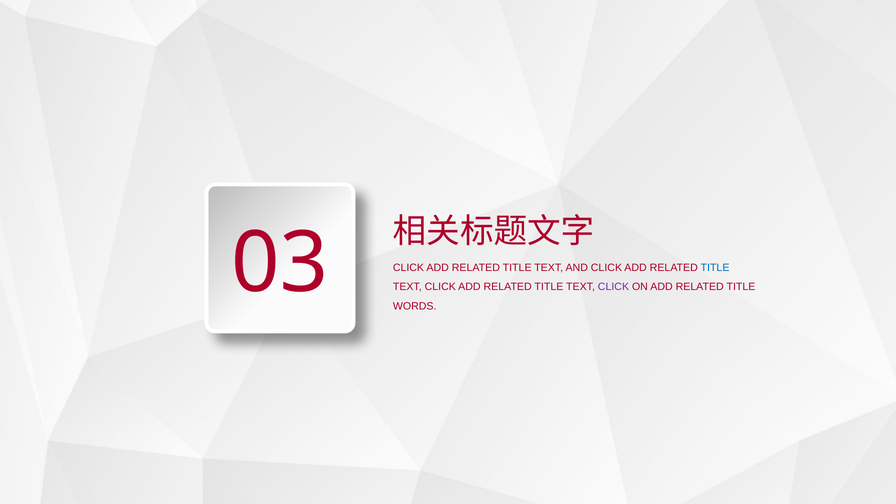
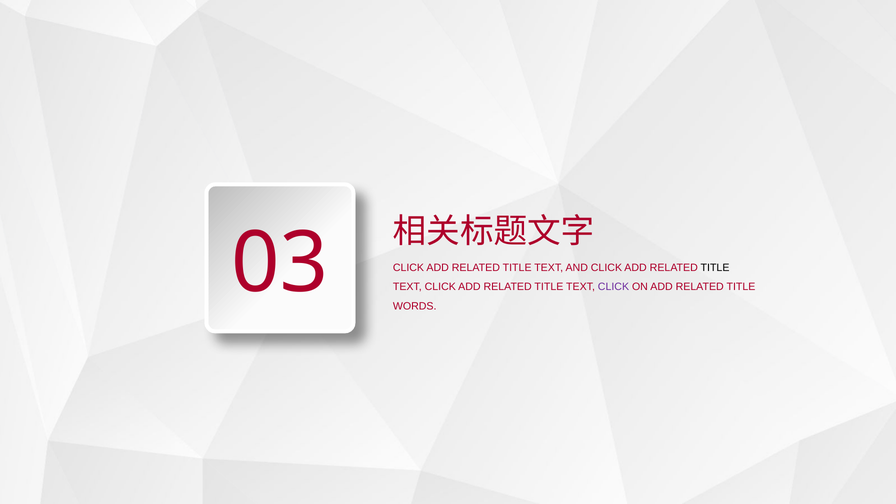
TITLE colour: blue -> black (715, 268)
